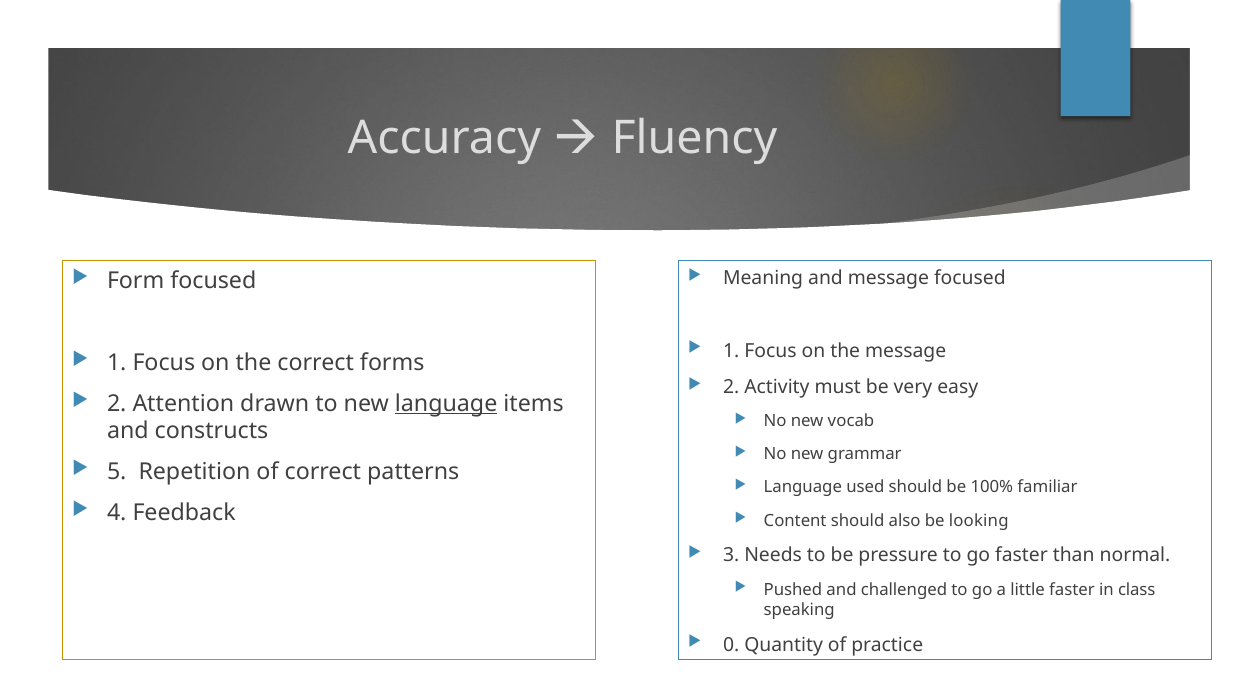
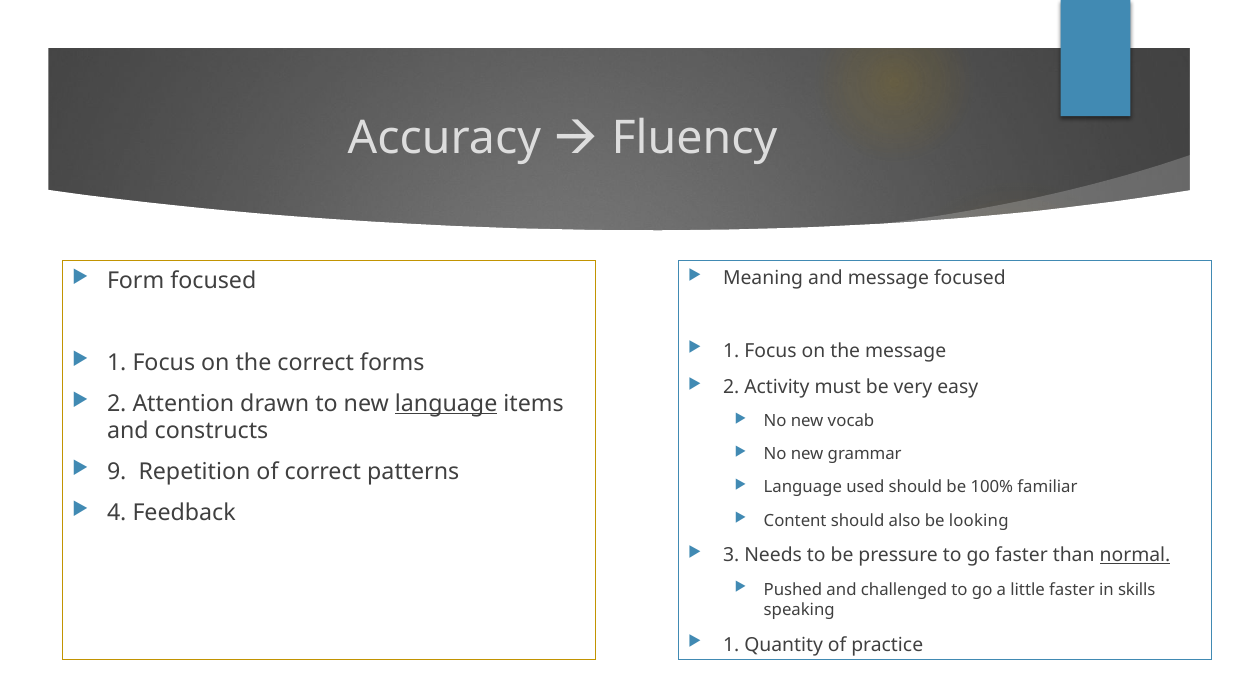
5: 5 -> 9 (117, 472)
normal underline: none -> present (1135, 555)
class: class -> skills (1137, 590)
0: 0 -> 1 (731, 645)
